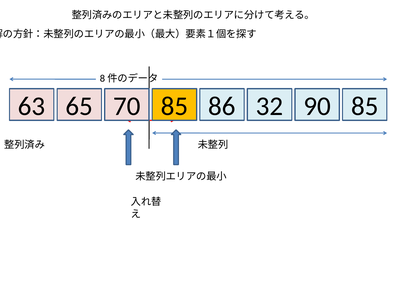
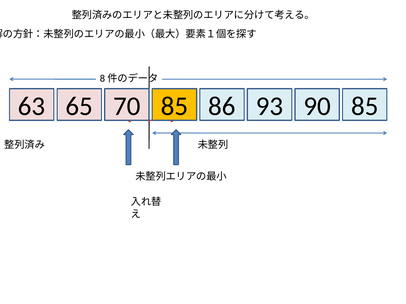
32: 32 -> 93 (270, 107)
